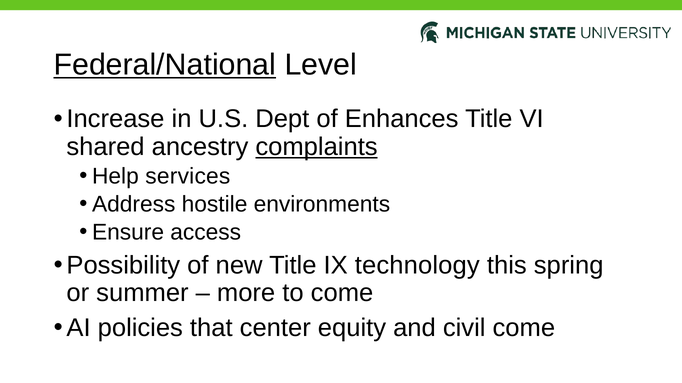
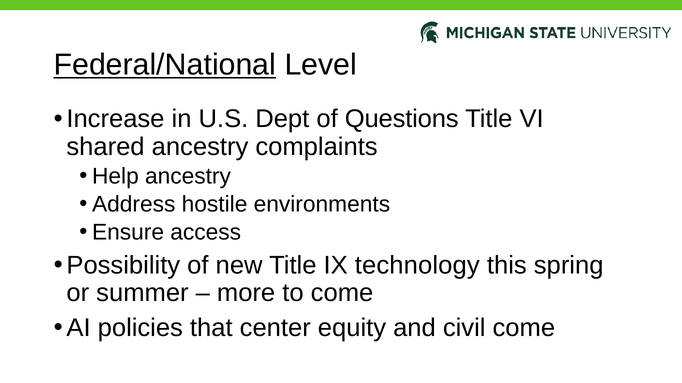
Enhances: Enhances -> Questions (402, 119)
complaints underline: present -> none (317, 147)
Help services: services -> ancestry (188, 177)
